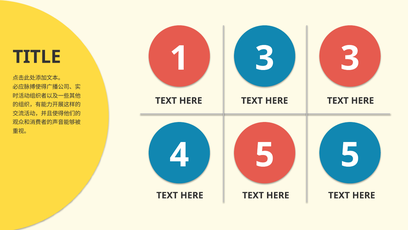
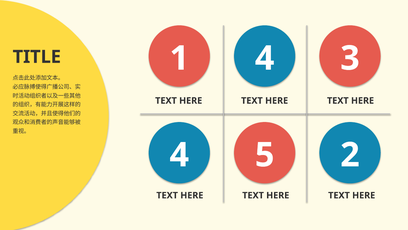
1 3: 3 -> 4 (265, 58)
5 5: 5 -> 2 (350, 155)
